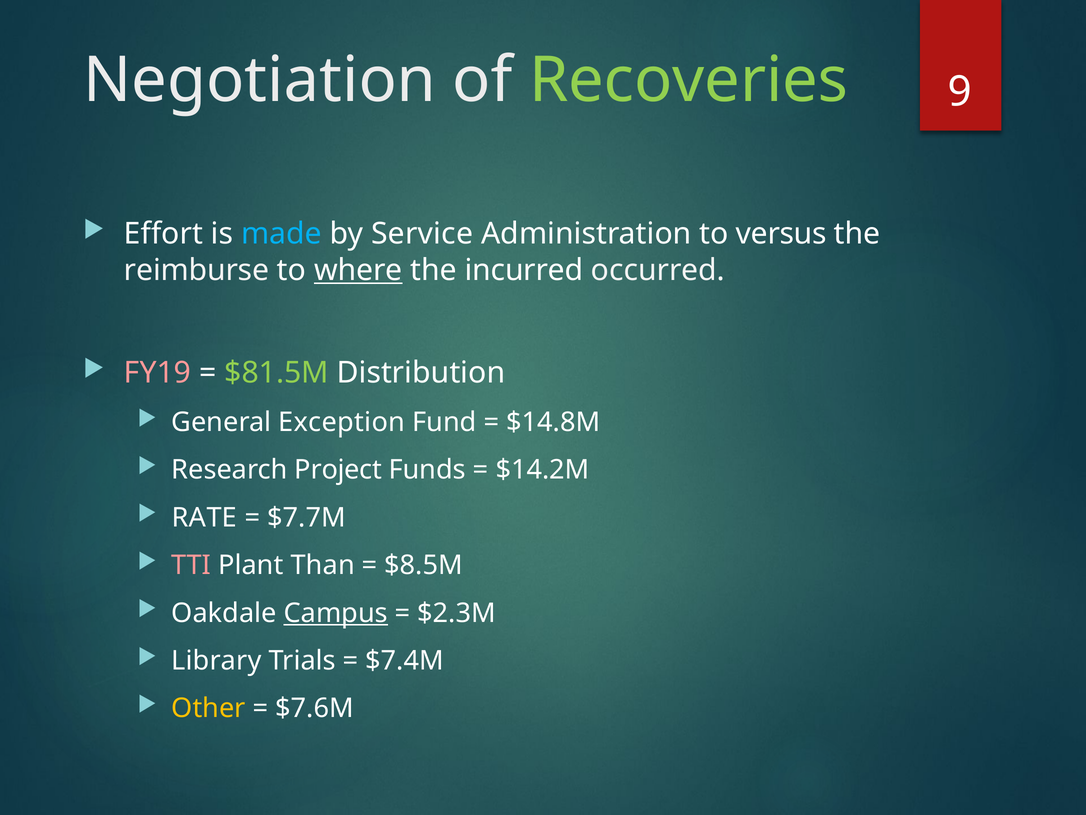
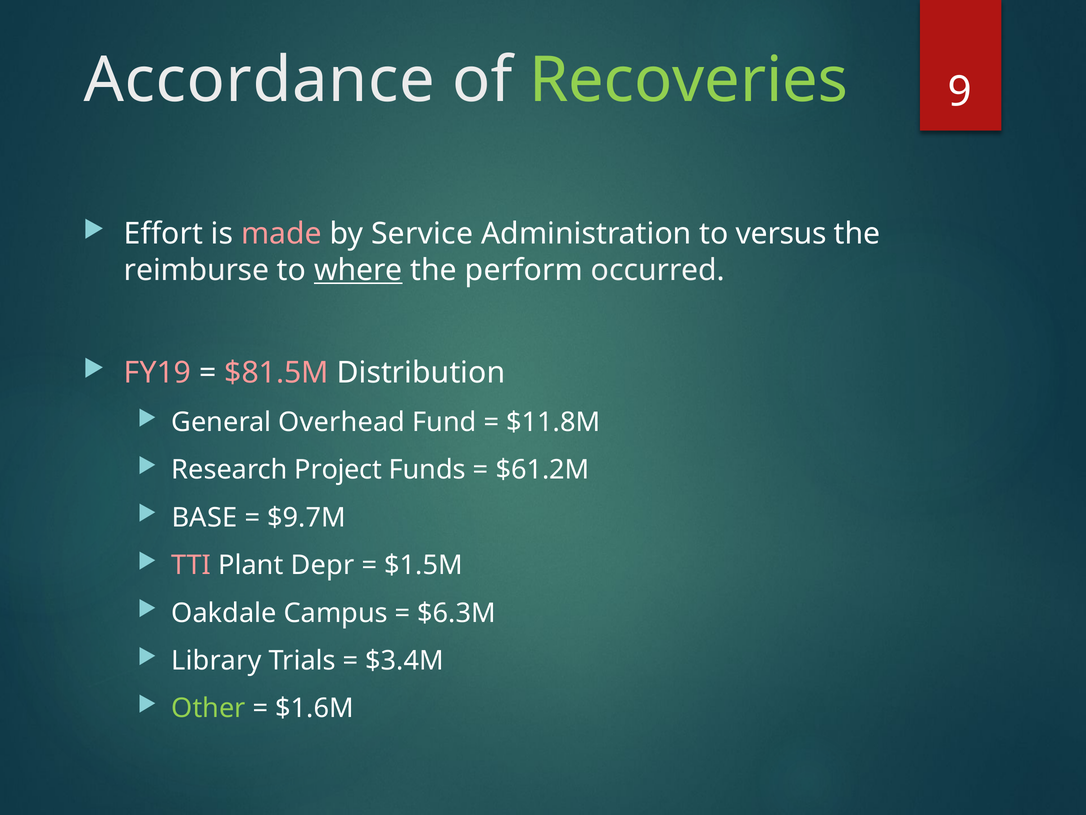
Negotiation: Negotiation -> Accordance (259, 81)
made colour: light blue -> pink (281, 234)
incurred: incurred -> perform (524, 270)
$81.5M colour: light green -> pink (277, 373)
Exception: Exception -> Overhead (342, 422)
$14.8M: $14.8M -> $11.8M (553, 422)
$14.2M: $14.2M -> $61.2M (542, 470)
RATE: RATE -> BASE (204, 517)
$7.7M: $7.7M -> $9.7M (306, 517)
Than: Than -> Depr (323, 565)
$8.5M: $8.5M -> $1.5M (424, 565)
Campus underline: present -> none (336, 613)
$2.3M: $2.3M -> $6.3M (457, 613)
$7.4M: $7.4M -> $3.4M (405, 660)
Other colour: yellow -> light green (209, 708)
$7.6M: $7.6M -> $1.6M (314, 708)
